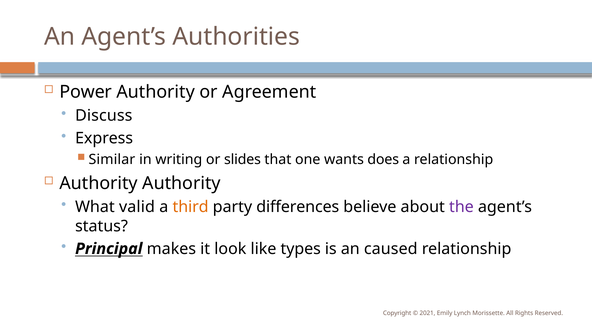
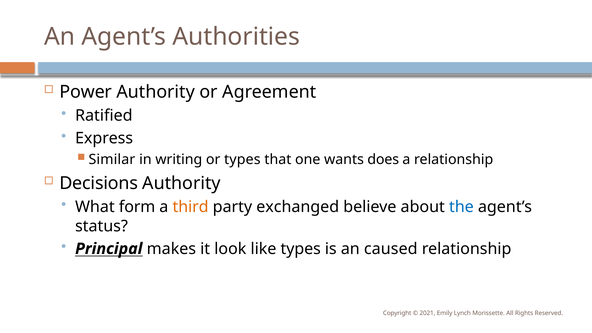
Discuss: Discuss -> Ratified (104, 116)
or slides: slides -> types (242, 159)
Authority: Authority -> Decisions (99, 183)
valid: valid -> form (137, 207)
differences: differences -> exchanged (298, 207)
the colour: purple -> blue (461, 207)
